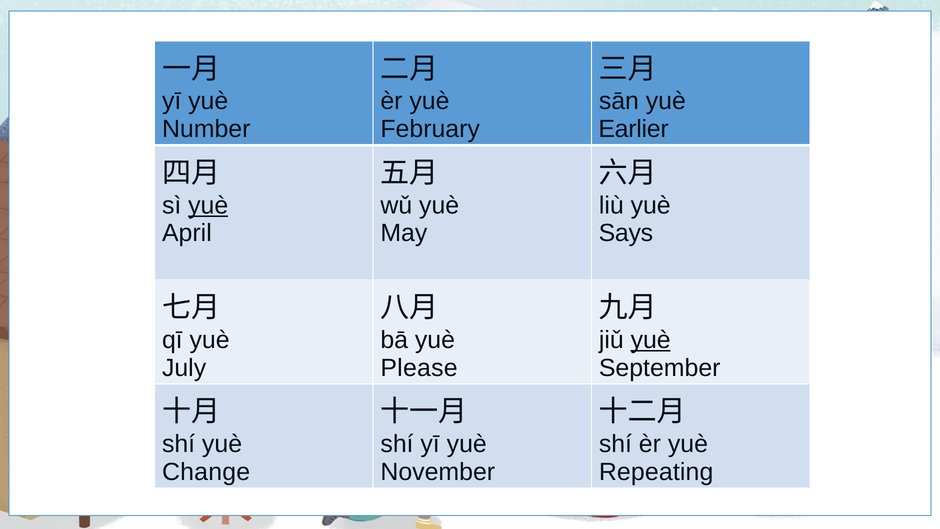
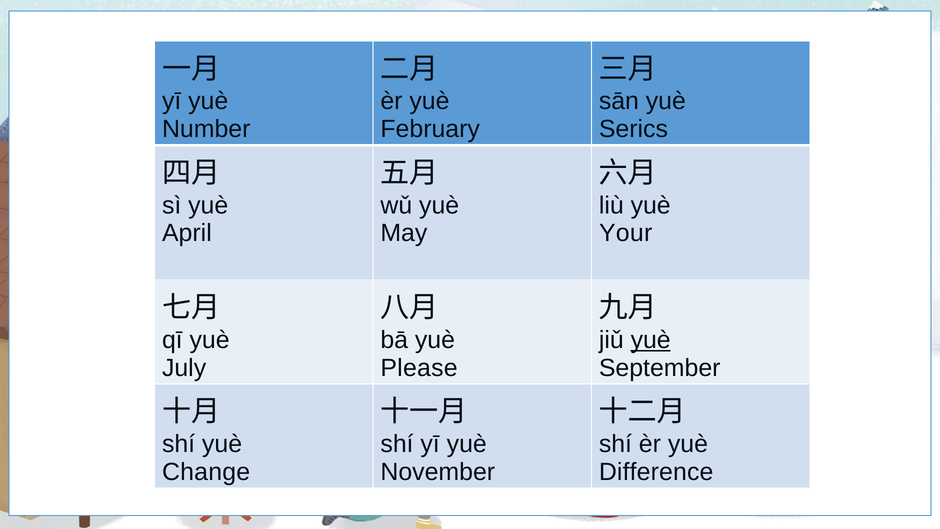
Earlier: Earlier -> Serics (633, 129)
yuè underline: present -> none (208, 205)
Says: Says -> Your (626, 233)
Repeating: Repeating -> Difference (656, 472)
